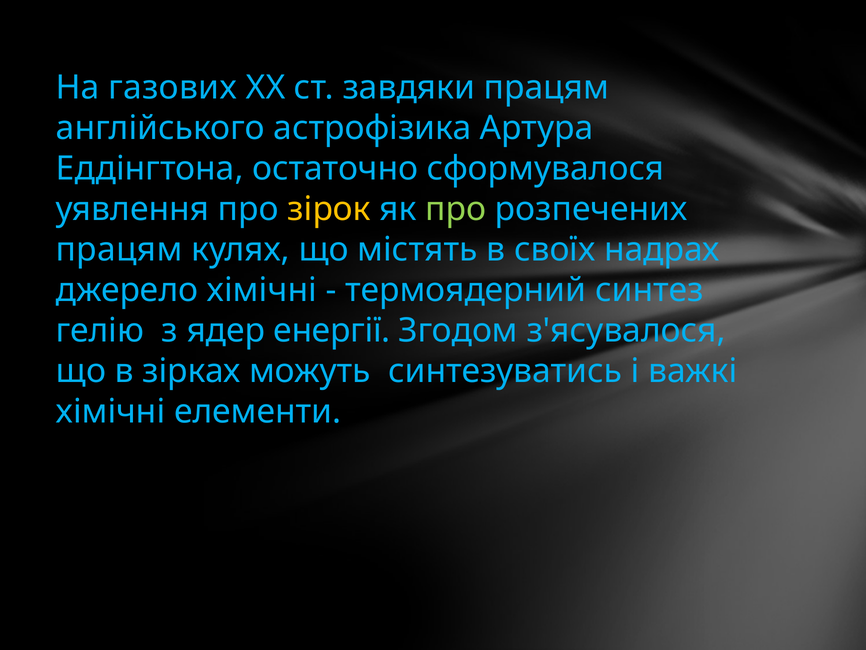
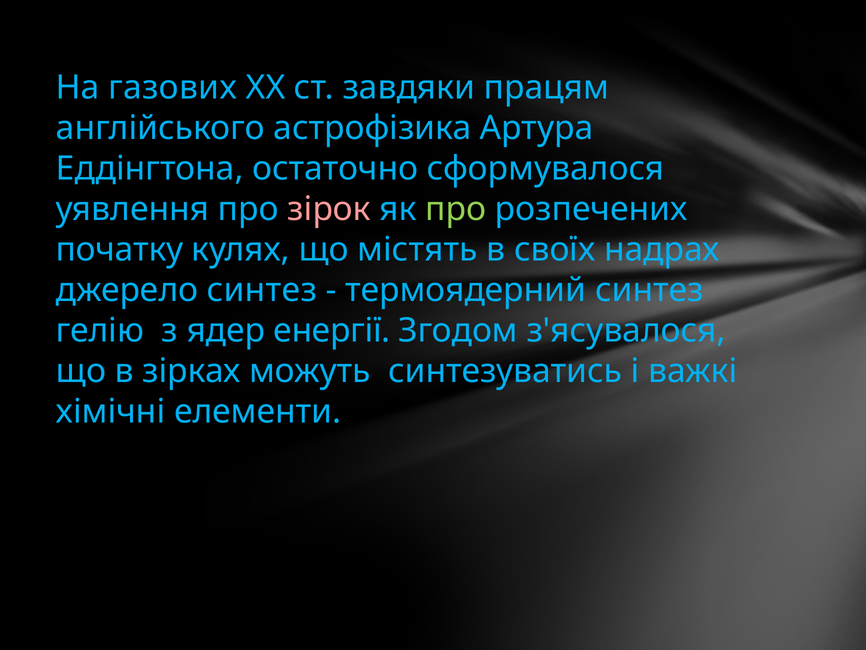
зірок colour: yellow -> pink (329, 209)
працям: працям -> початку (119, 249)
джерело хімічні: хімічні -> синтез (262, 290)
